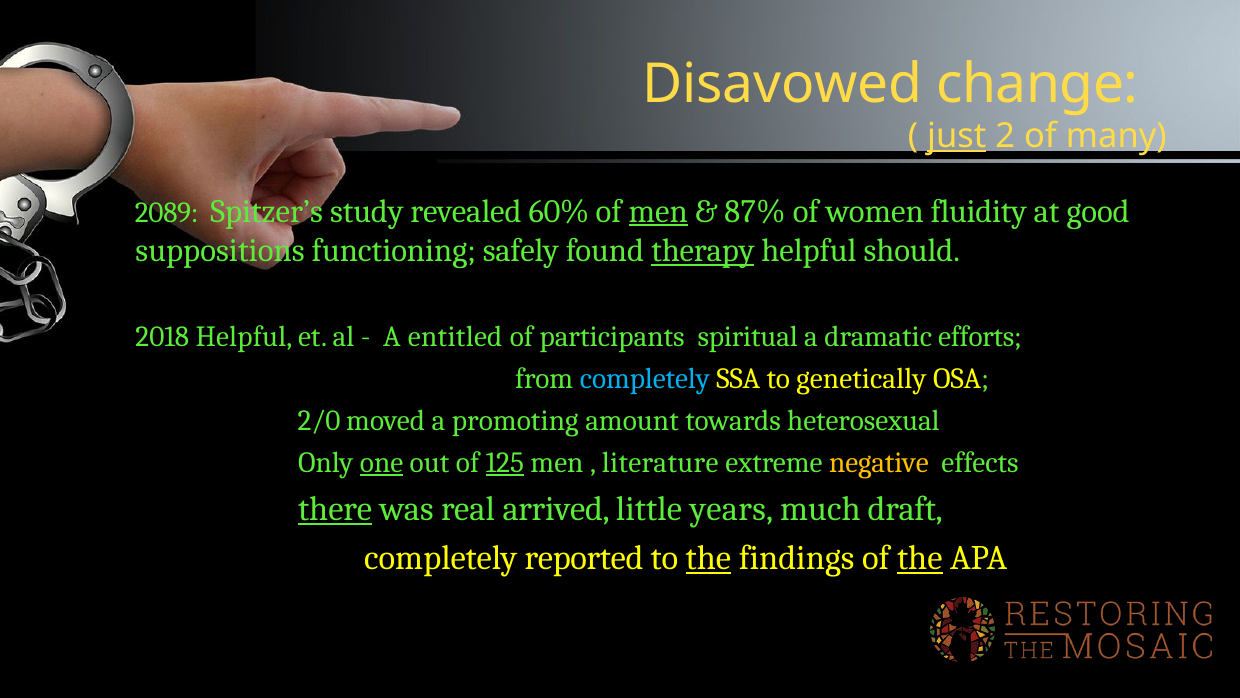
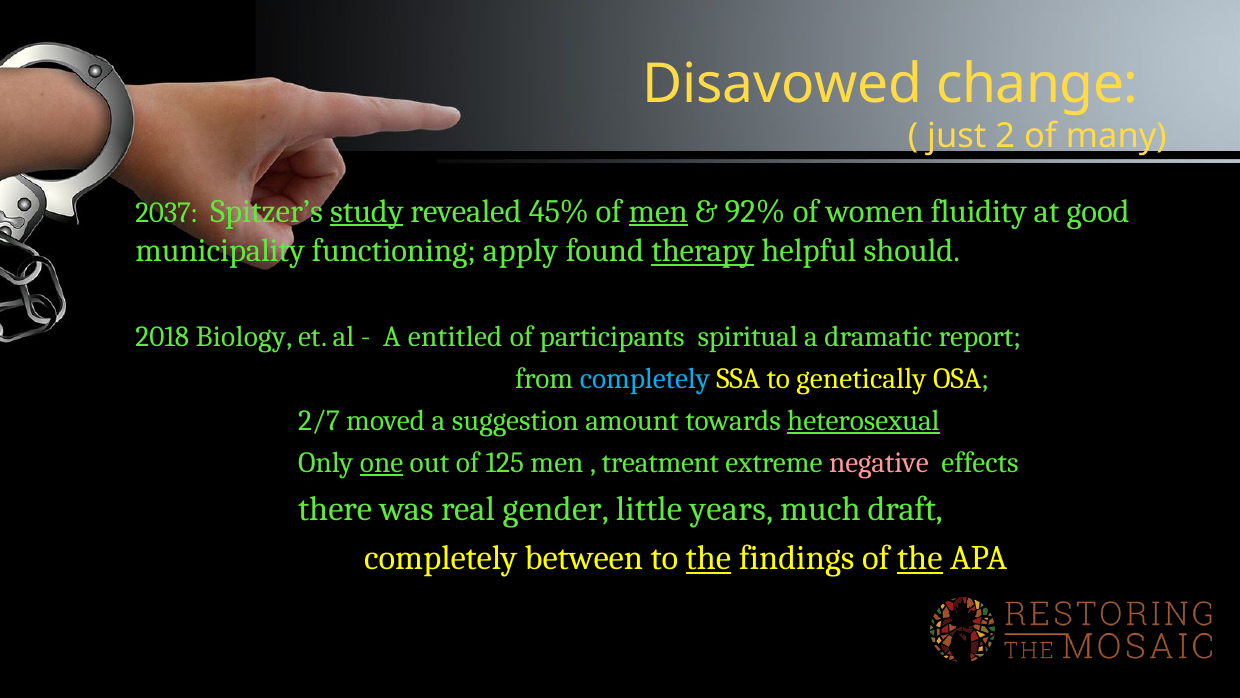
just underline: present -> none (957, 136)
2089: 2089 -> 2037 (167, 212)
study underline: none -> present (367, 211)
60%: 60% -> 45% (559, 211)
87%: 87% -> 92% (755, 211)
suppositions: suppositions -> municipality (220, 250)
safely: safely -> apply (521, 250)
2018 Helpful: Helpful -> Biology (244, 336)
efforts: efforts -> report (980, 336)
2/0: 2/0 -> 2/7 (319, 420)
promoting: promoting -> suggestion (515, 420)
heterosexual underline: none -> present (863, 420)
125 underline: present -> none (505, 462)
literature: literature -> treatment (660, 462)
negative colour: yellow -> pink (879, 462)
there underline: present -> none (335, 509)
arrived: arrived -> gender (556, 509)
reported: reported -> between (584, 558)
